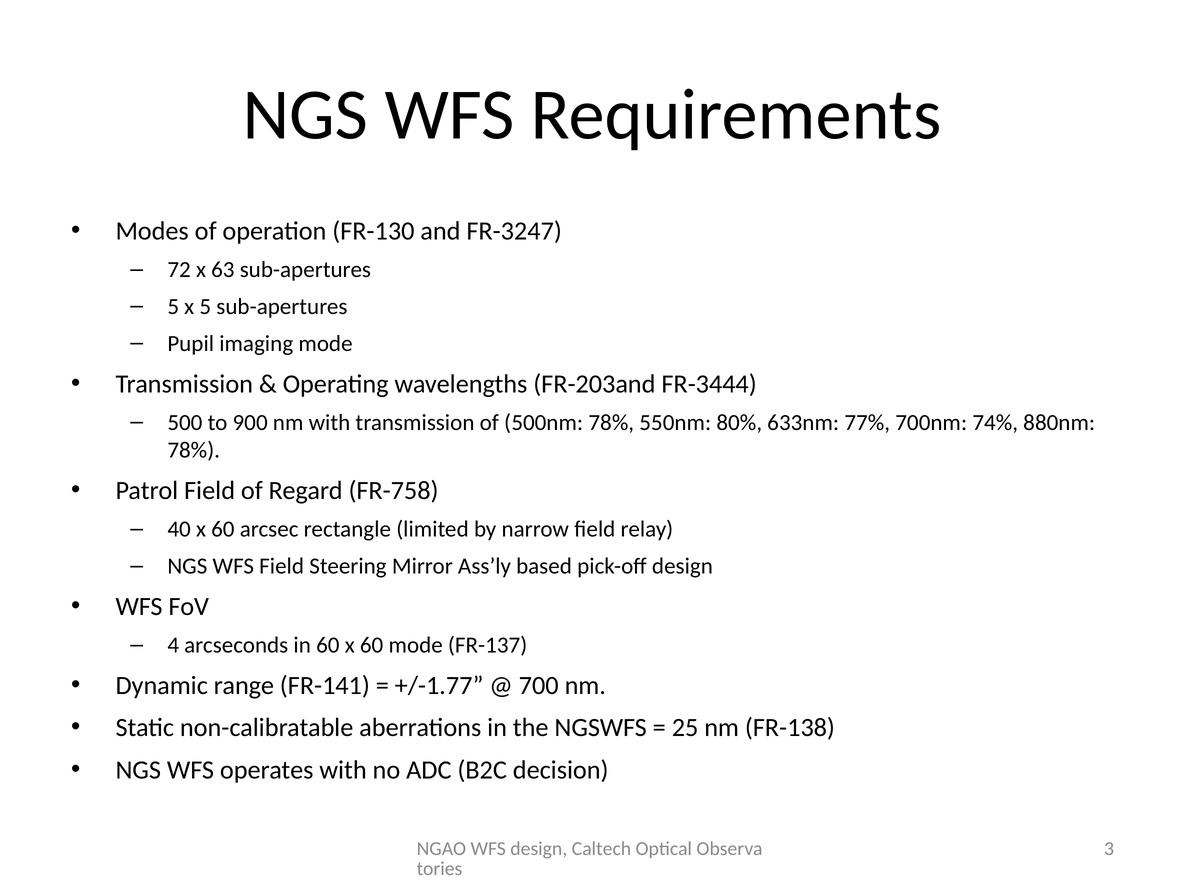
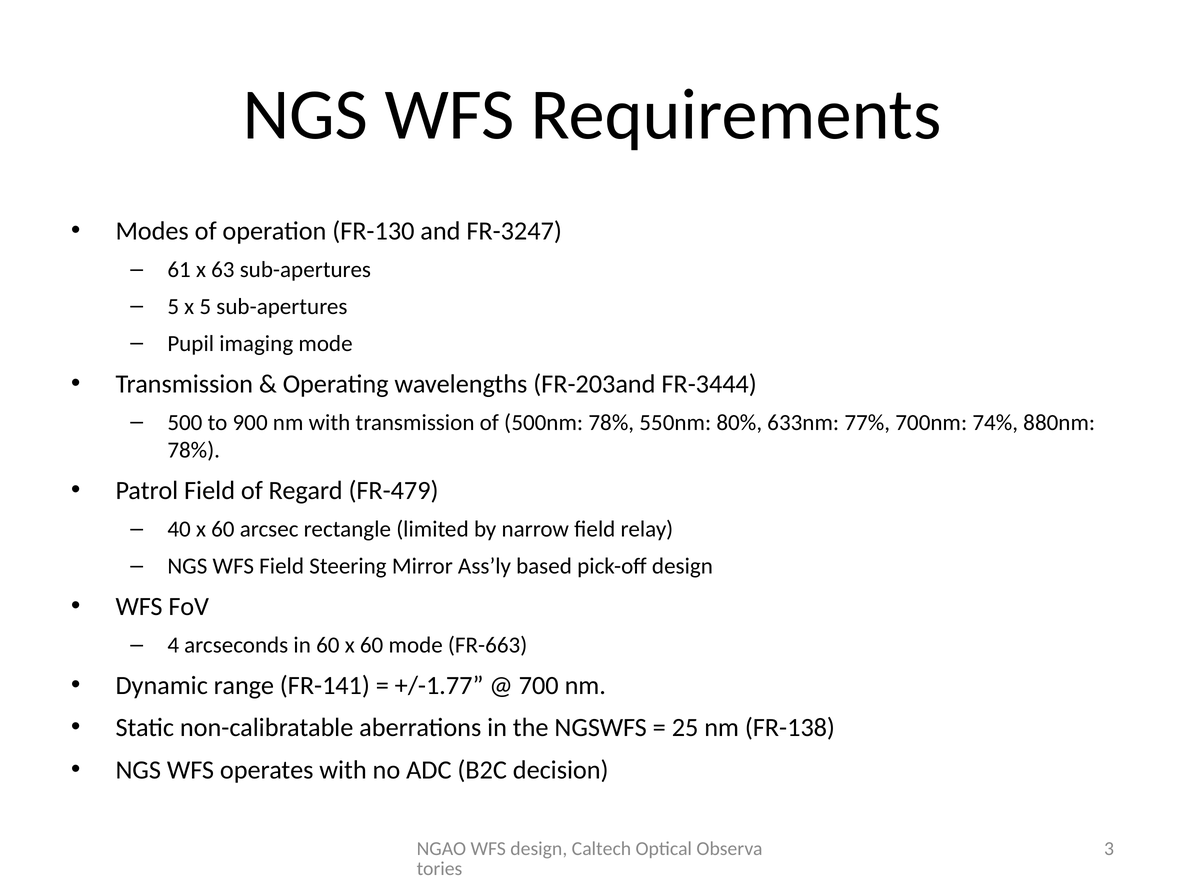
72: 72 -> 61 (179, 270)
FR-758: FR-758 -> FR-479 (394, 490)
FR-137: FR-137 -> FR-663 (488, 645)
